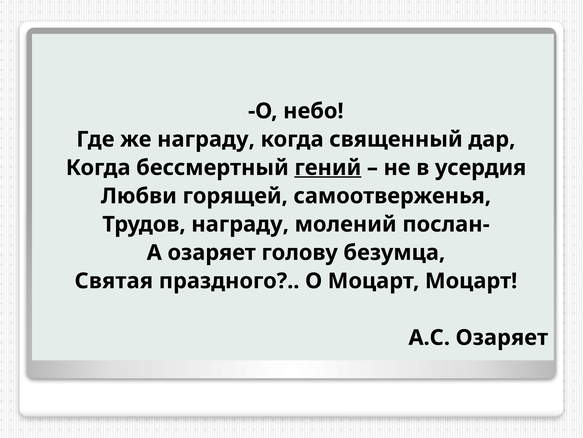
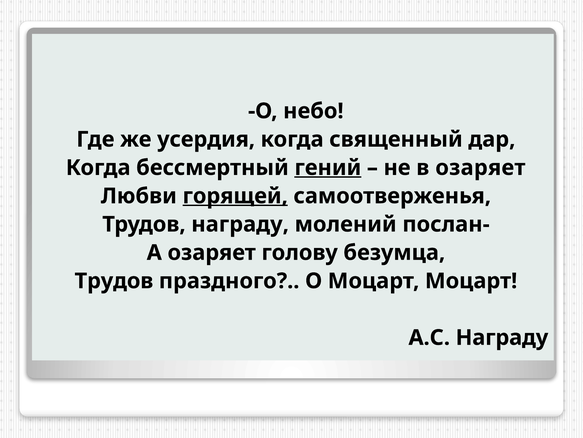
же награду: награду -> усердия (206, 139)
в усердия: усердия -> озаряет (480, 167)
горящей underline: none -> present (235, 196)
Святая: Святая -> Трудов (114, 281)
А.С Озаряет: Озаряет -> Награду (502, 337)
